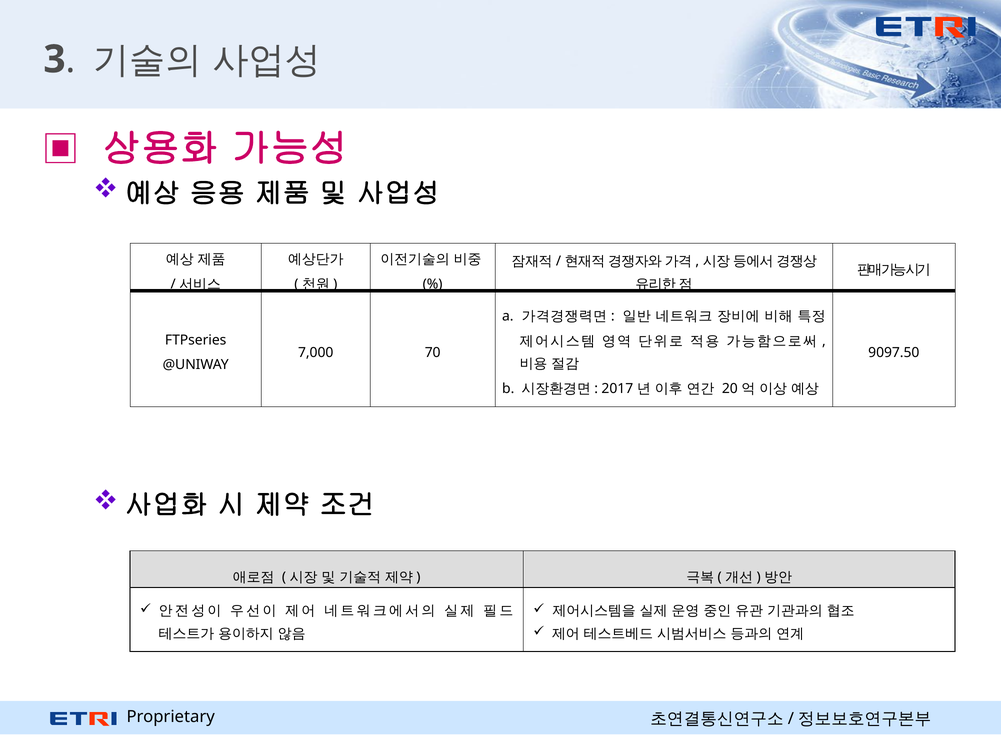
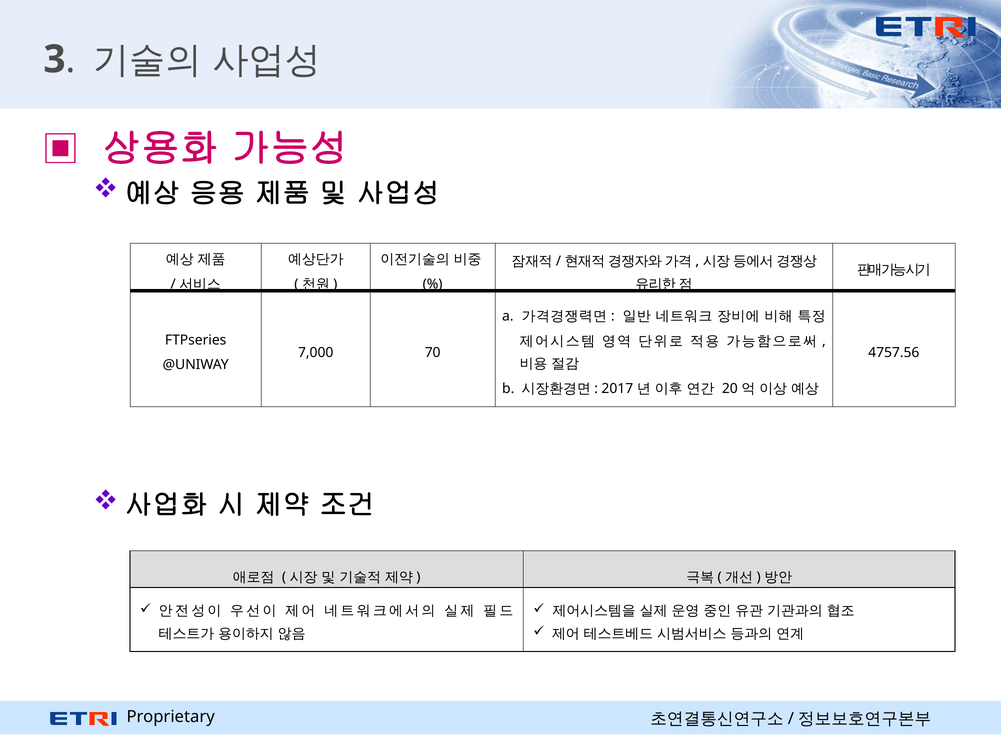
9097.50: 9097.50 -> 4757.56 (894, 352)
